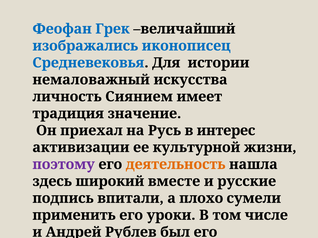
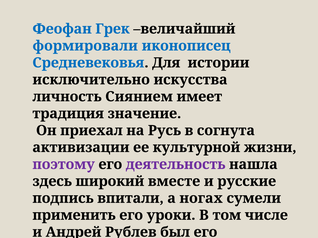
изображались: изображались -> формировали (85, 46)
немаловажный: немаловажный -> исключительно (91, 80)
интерес: интерес -> согнута (226, 131)
деятельность colour: orange -> purple (176, 165)
плохо: плохо -> ногах (201, 199)
